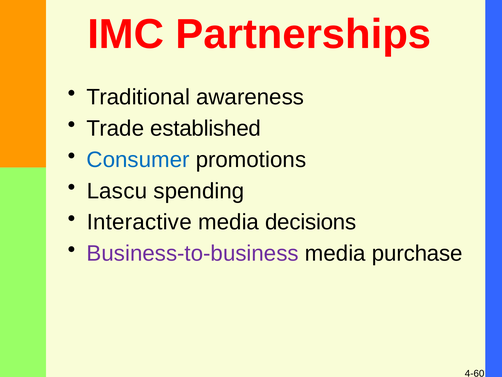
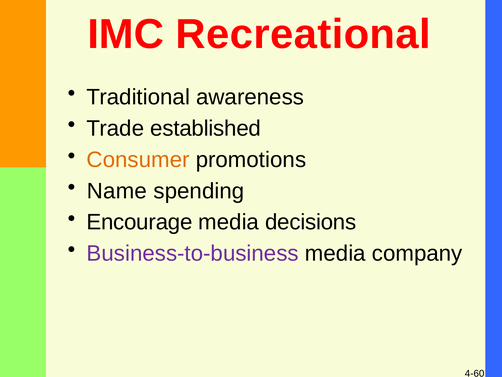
Partnerships: Partnerships -> Recreational (303, 34)
Consumer colour: blue -> orange (138, 159)
Lascu: Lascu -> Name (117, 191)
Interactive: Interactive -> Encourage (139, 222)
purchase: purchase -> company (417, 253)
